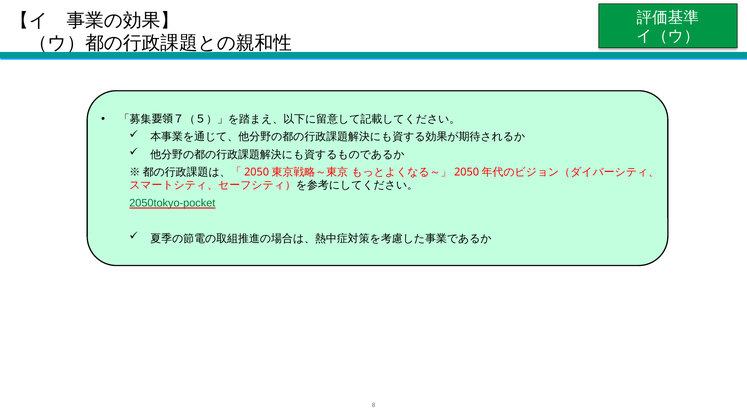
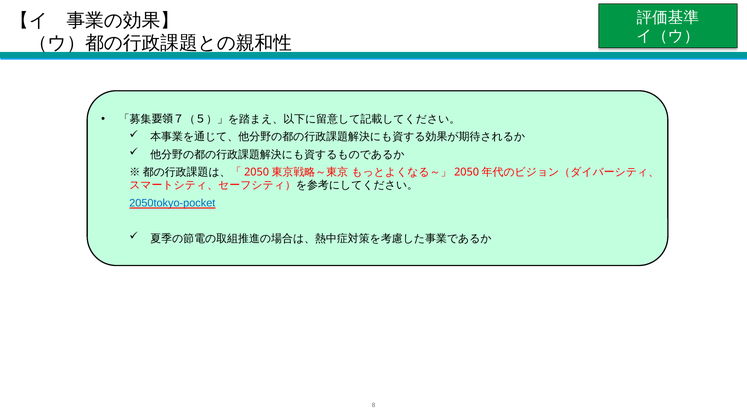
2050tokyo-pocket colour: green -> blue (172, 203)
